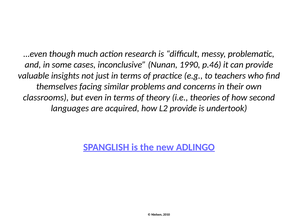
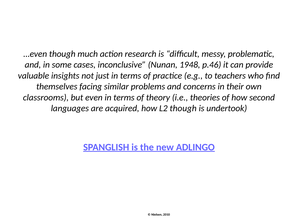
1990: 1990 -> 1948 (190, 65)
L2 provide: provide -> though (183, 109)
